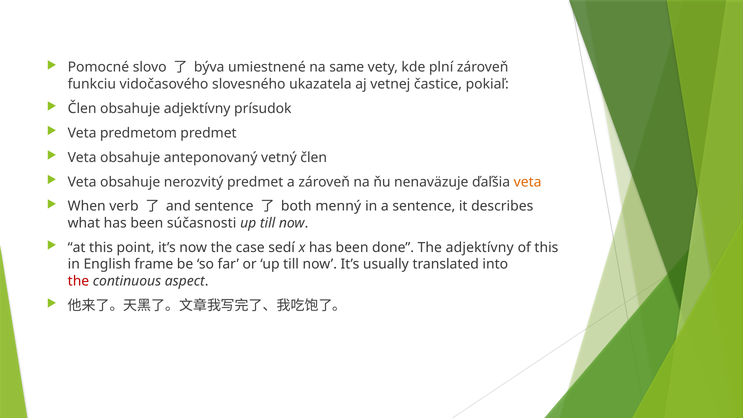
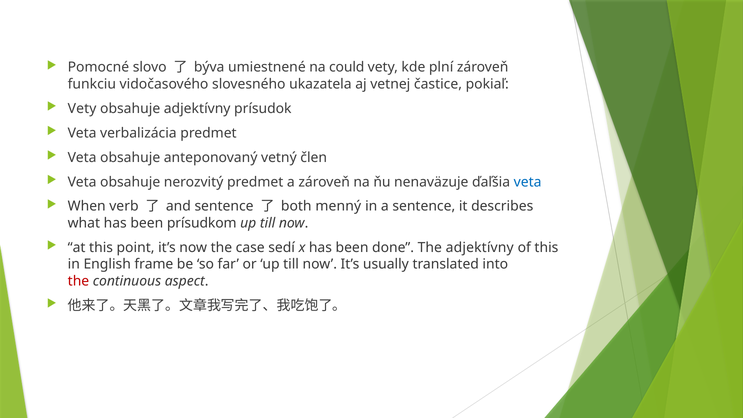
same: same -> could (347, 67)
Člen: Člen -> Vety (82, 109)
predmetom: predmetom -> verbalizácia (138, 133)
veta colour: orange -> blue (528, 182)
súčasnosti: súčasnosti -> prísudkom (202, 223)
